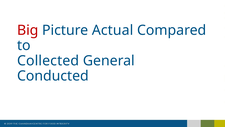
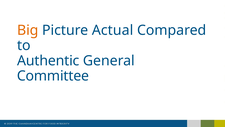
Big colour: red -> orange (28, 30)
Collected: Collected -> Authentic (48, 60)
Conducted: Conducted -> Committee (53, 76)
